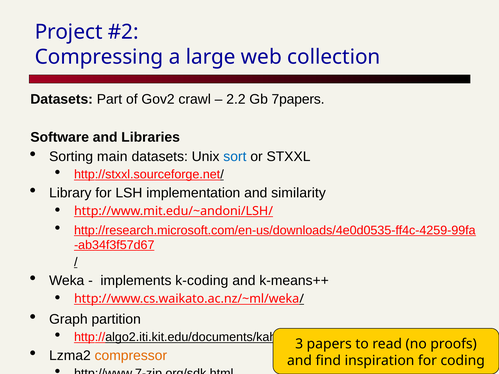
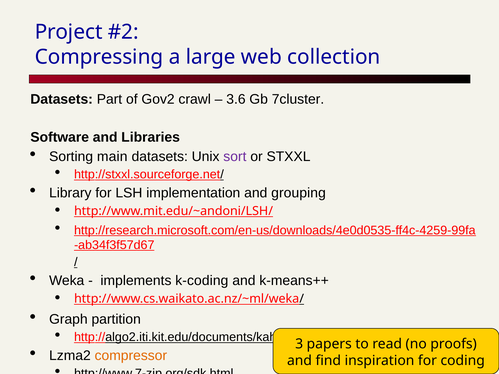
2.2: 2.2 -> 3.6 (236, 99)
7papers: 7papers -> 7cluster (298, 99)
sort colour: blue -> purple (235, 157)
similarity: similarity -> grouping (299, 193)
